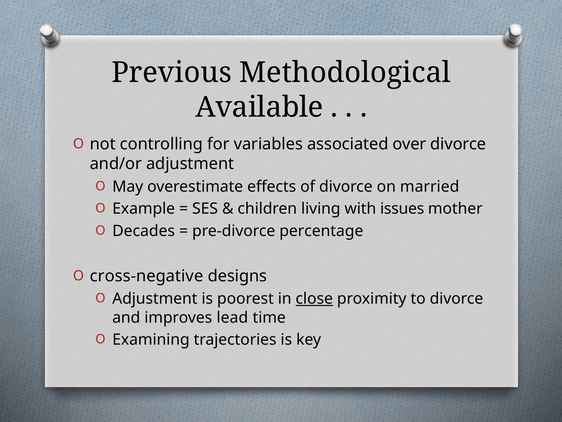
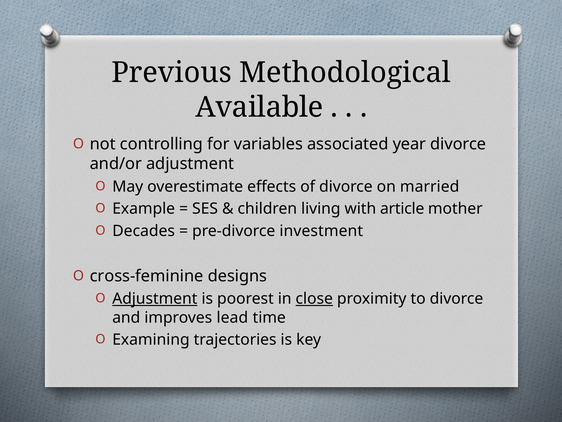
over: over -> year (409, 144)
issues: issues -> article (402, 208)
percentage: percentage -> investment (321, 231)
cross-negative: cross-negative -> cross-feminine (147, 276)
Adjustment underline: none -> present (155, 298)
